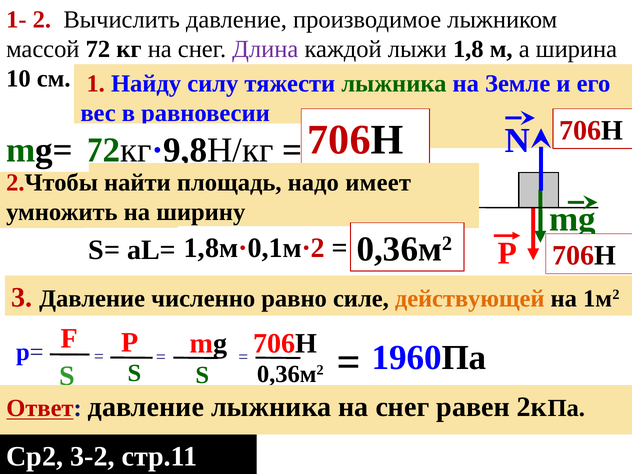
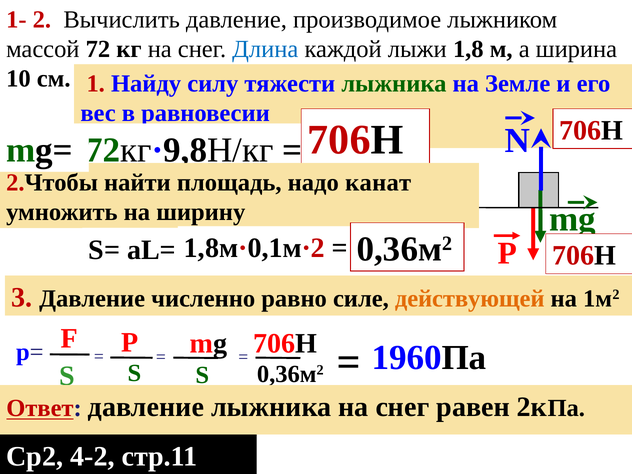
Длина colour: purple -> blue (265, 49)
имеет: имеет -> канат (378, 182)
3-2: 3-2 -> 4-2 (92, 456)
